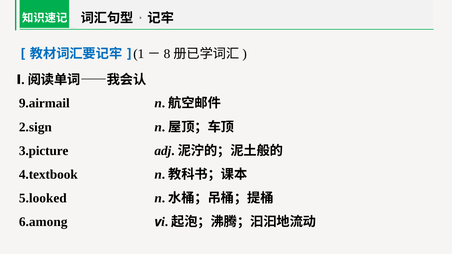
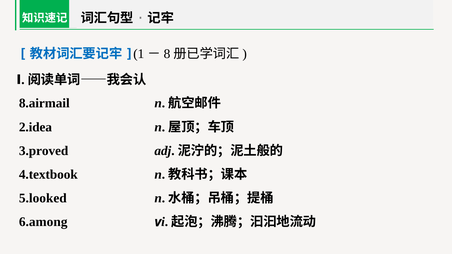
9.airmail: 9.airmail -> 8.airmail (44, 103)
2.sign: 2.sign -> 2.idea (35, 127)
3.picture: 3.picture -> 3.proved (44, 151)
